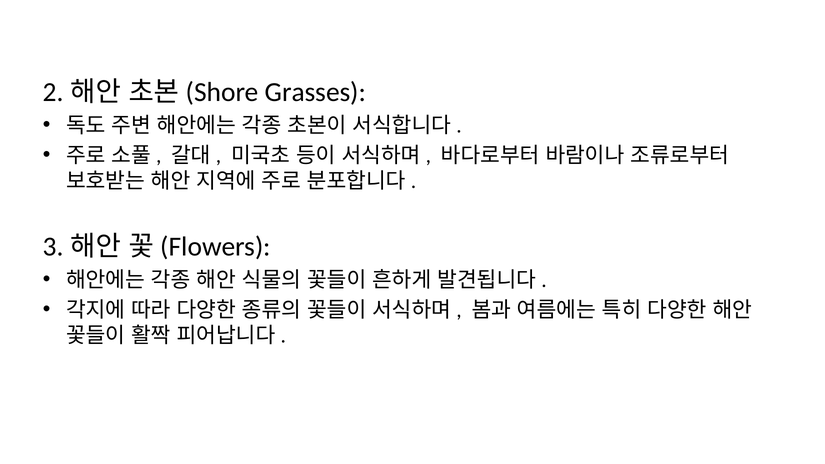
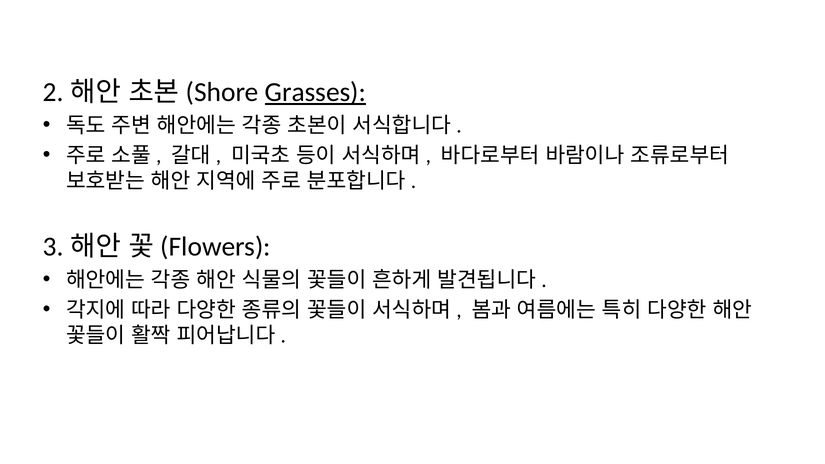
Grasses underline: none -> present (315, 92)
